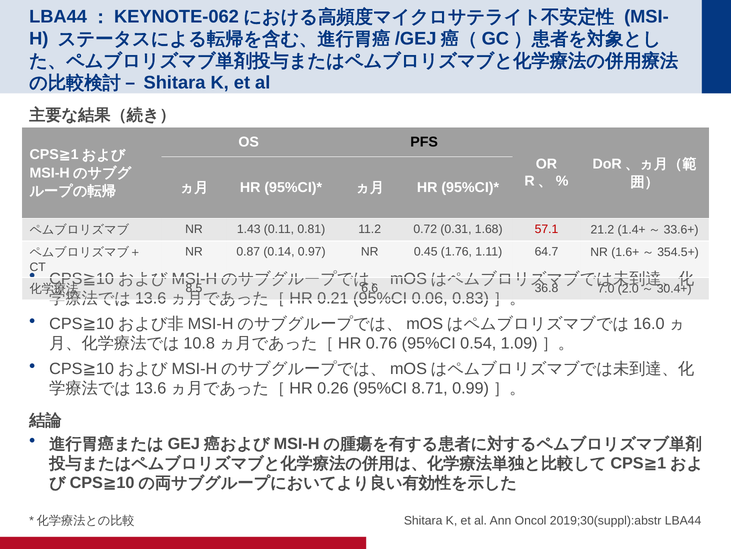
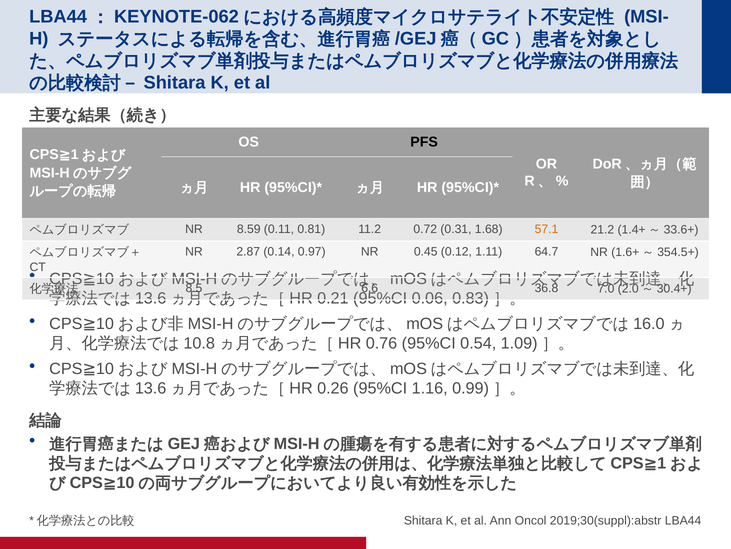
1.43: 1.43 -> 8.59 (249, 229)
57.1 colour: red -> orange (546, 229)
0.87: 0.87 -> 2.87 (248, 251)
1.76: 1.76 -> 0.12 (456, 251)
8.71: 8.71 -> 1.16 (430, 388)
